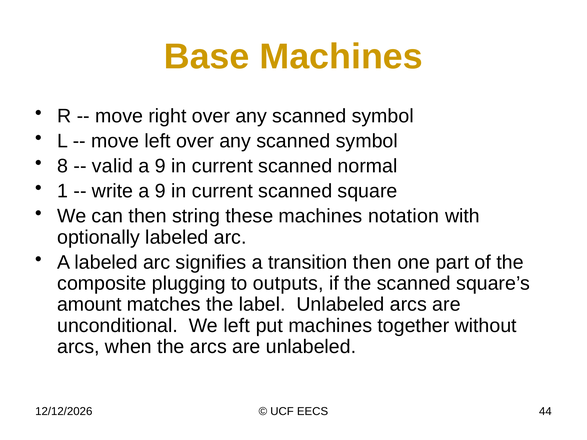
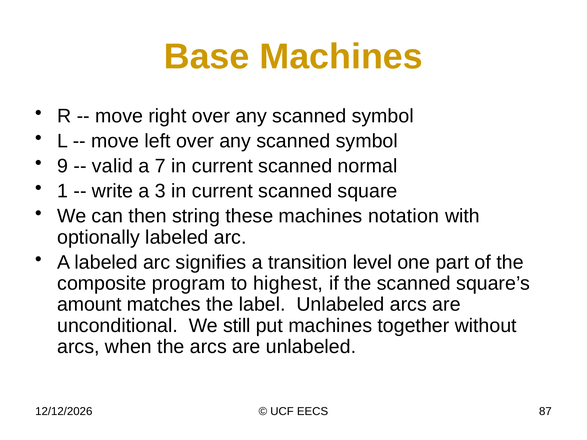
8: 8 -> 9 (63, 166)
9: 9 -> 7 (160, 166)
write a 9: 9 -> 3 (160, 191)
transition then: then -> level (373, 262)
plugging: plugging -> program (189, 284)
outputs: outputs -> highest (288, 284)
We left: left -> still (237, 326)
44: 44 -> 87 (545, 412)
